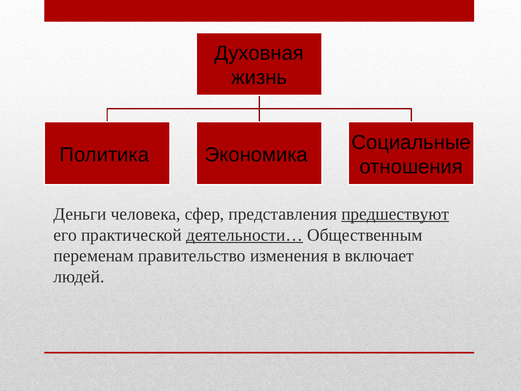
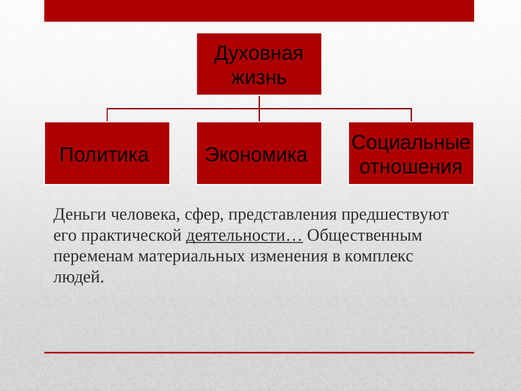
предшествуют underline: present -> none (395, 214)
правительство: правительство -> материальных (192, 256)
включает: включает -> комплекс (379, 256)
